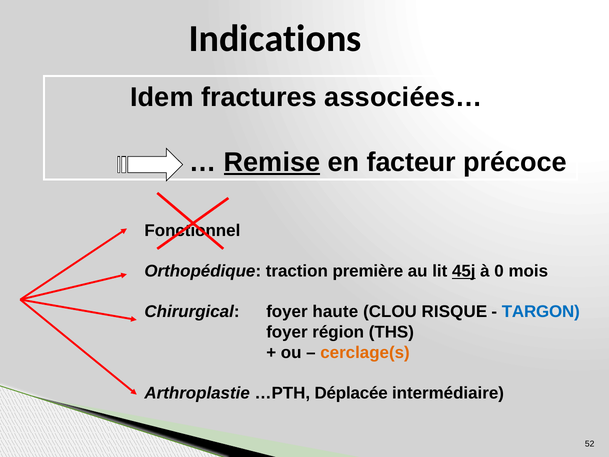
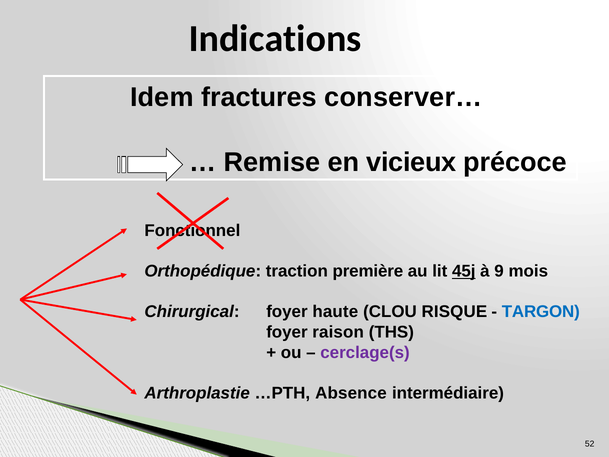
associées…: associées… -> conserver… (403, 97)
Remise underline: present -> none (272, 162)
facteur: facteur -> vicieux (411, 162)
0: 0 -> 9 (499, 271)
région: région -> raison (338, 332)
cerclage(s colour: orange -> purple (365, 352)
Déplacée: Déplacée -> Absence (351, 393)
